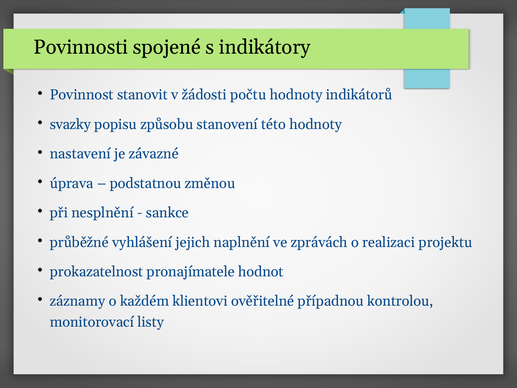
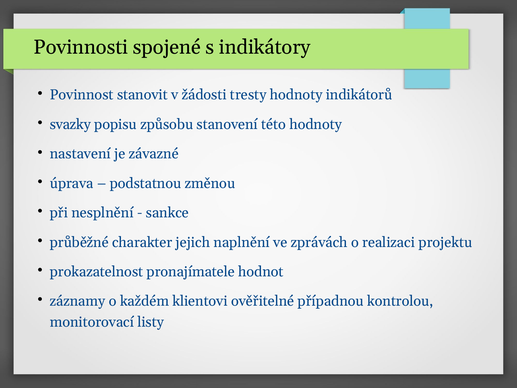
počtu: počtu -> tresty (248, 95)
vyhlášení: vyhlášení -> charakter (142, 242)
